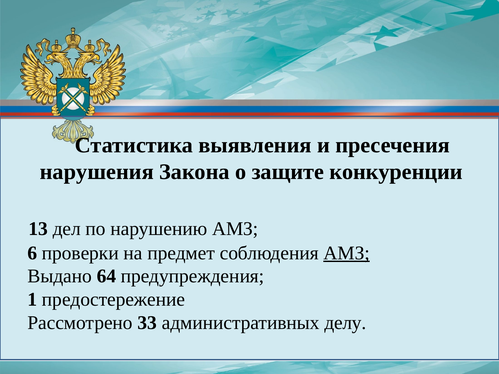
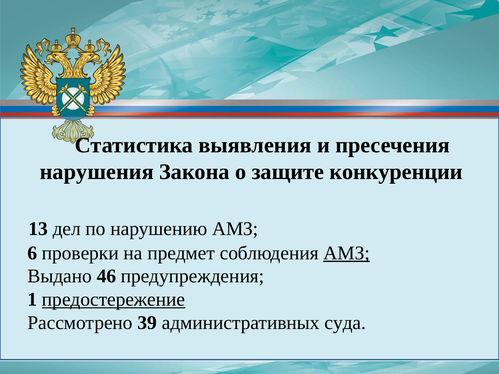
64: 64 -> 46 (106, 276)
предостережение underline: none -> present (114, 300)
33: 33 -> 39 (147, 323)
делу: делу -> суда (345, 323)
